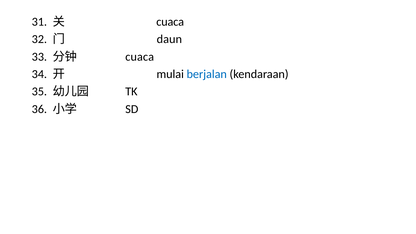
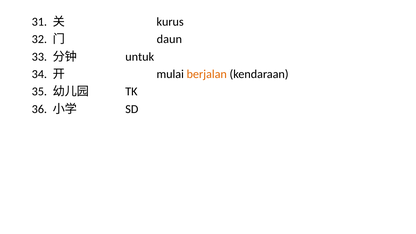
cuaca: cuaca -> kurus (170, 22)
cuaca: cuaca -> untuk (140, 57)
berjalan colour: blue -> orange (207, 74)
